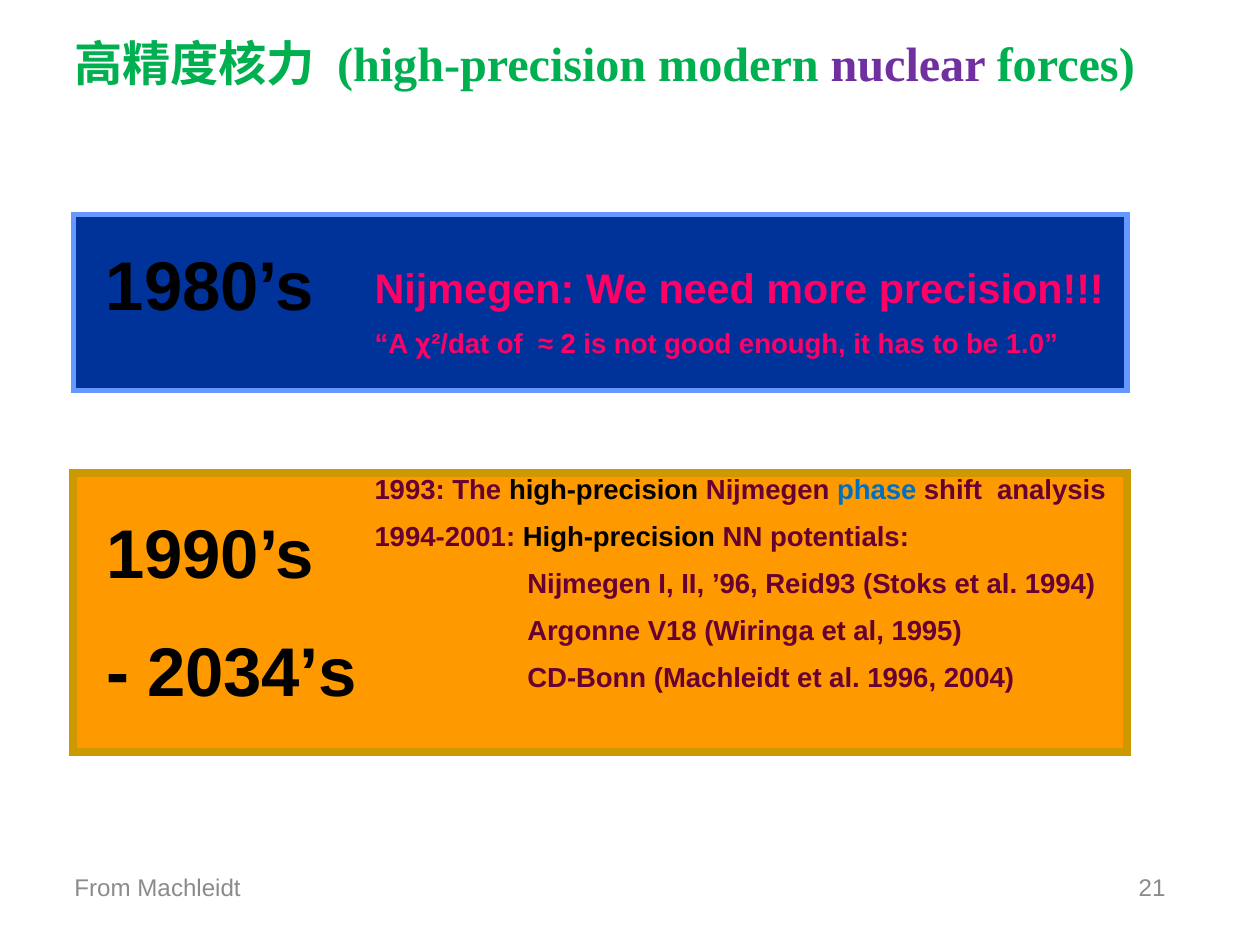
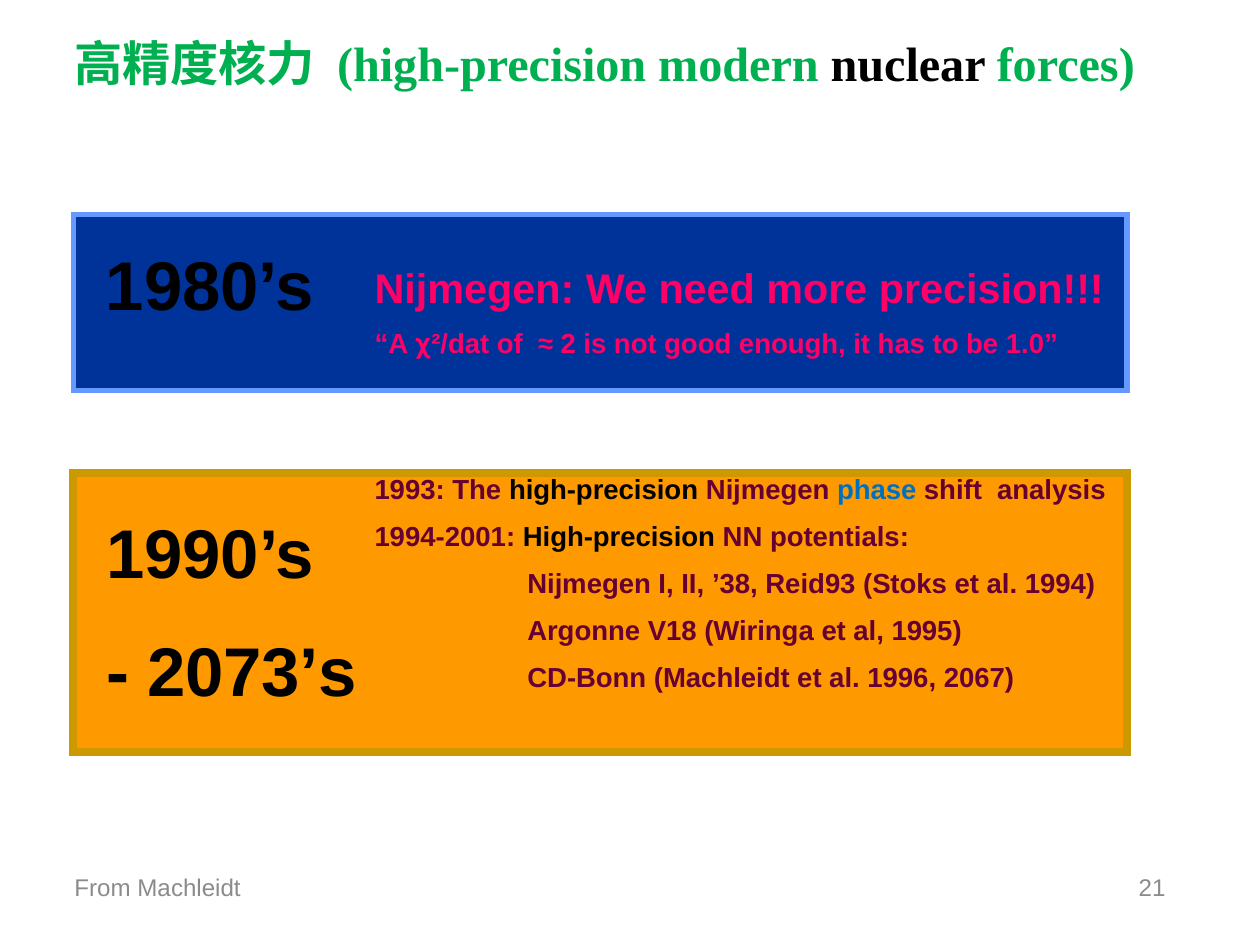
nuclear colour: purple -> black (908, 66)
’96: ’96 -> ’38 (735, 584)
2034’s: 2034’s -> 2073’s (252, 673)
2004: 2004 -> 2067 (979, 678)
